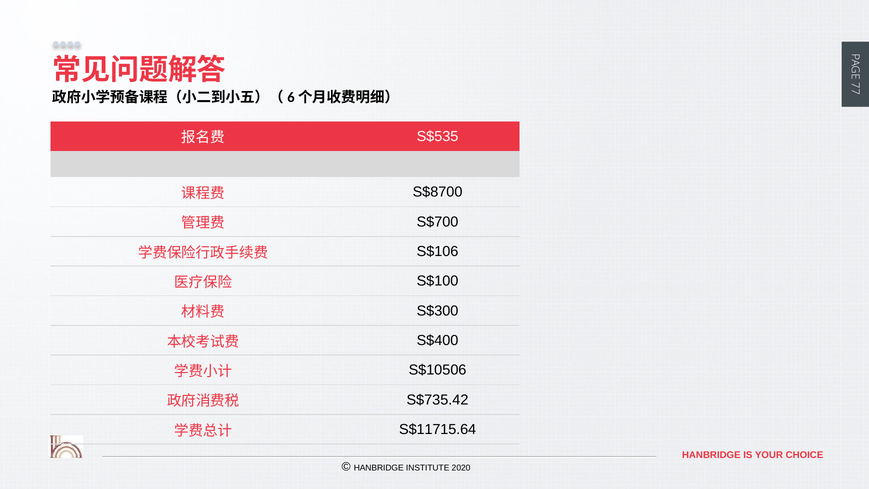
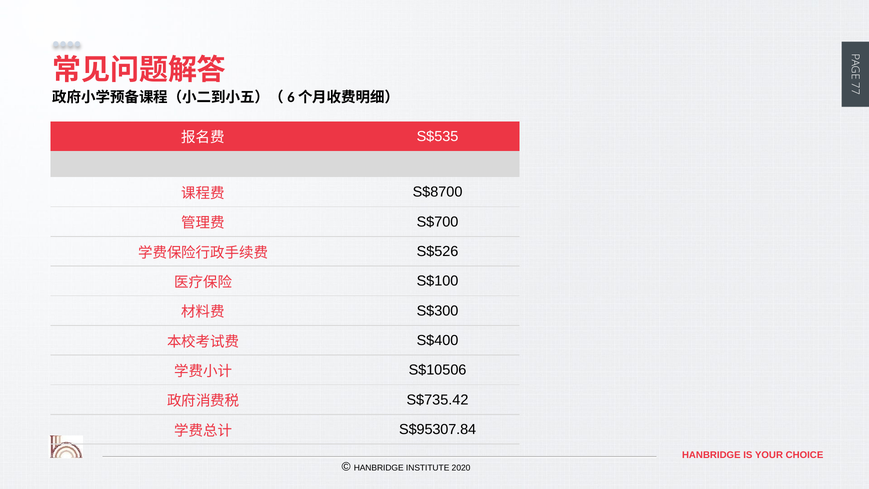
S$106: S$106 -> S$526 (438, 251)
S$11715.64: S$11715.64 -> S$95307.84 (438, 429)
